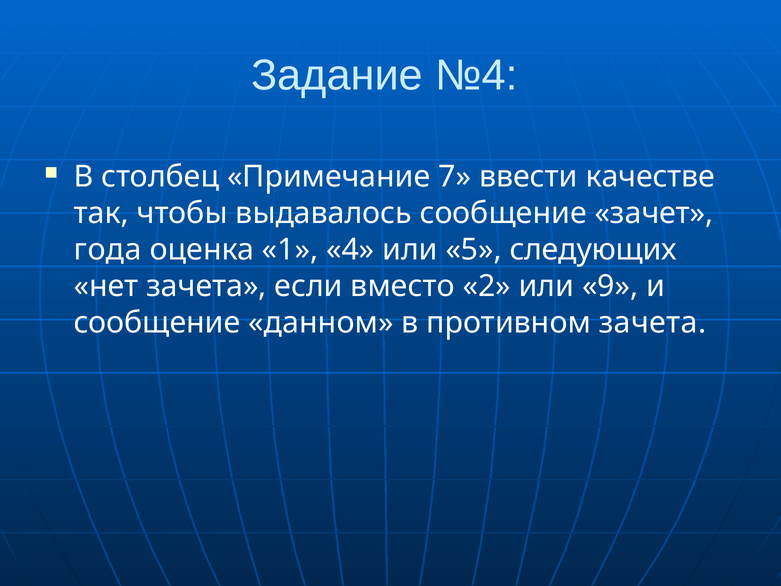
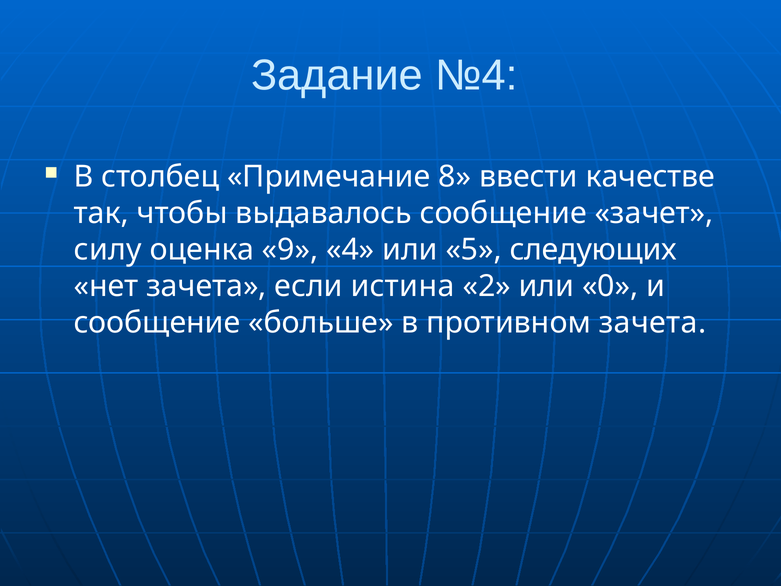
7: 7 -> 8 (455, 177)
года: года -> силу (108, 250)
1: 1 -> 9 (290, 250)
вместо: вместо -> истина (402, 286)
9: 9 -> 0 (610, 286)
данном: данном -> больше (321, 323)
